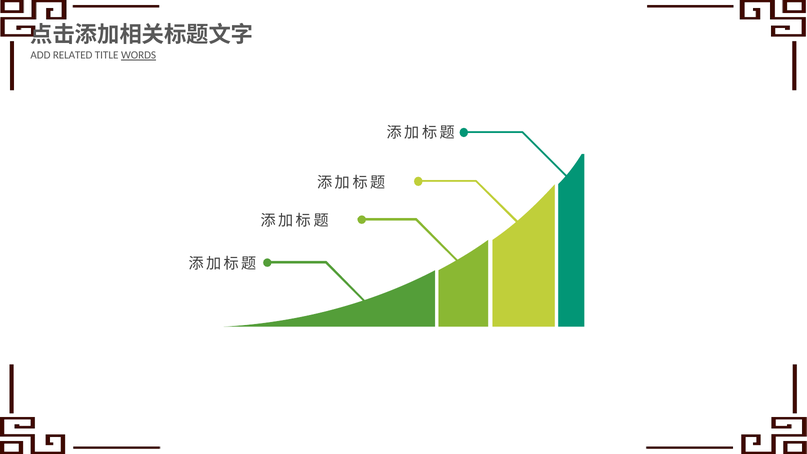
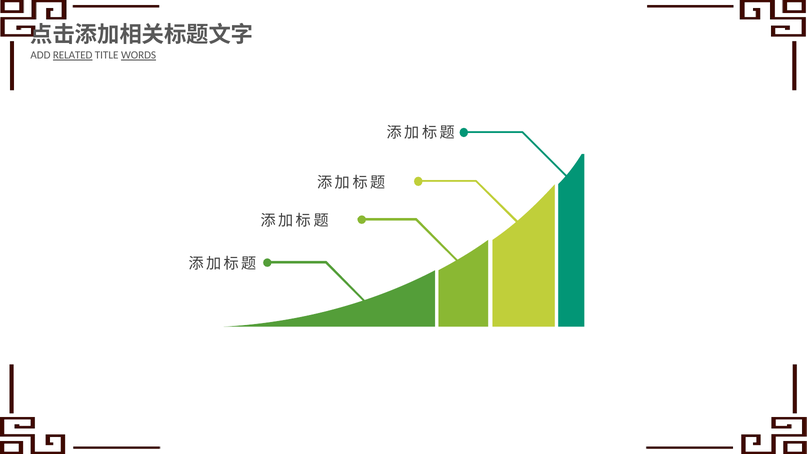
RELATED underline: none -> present (73, 55)
